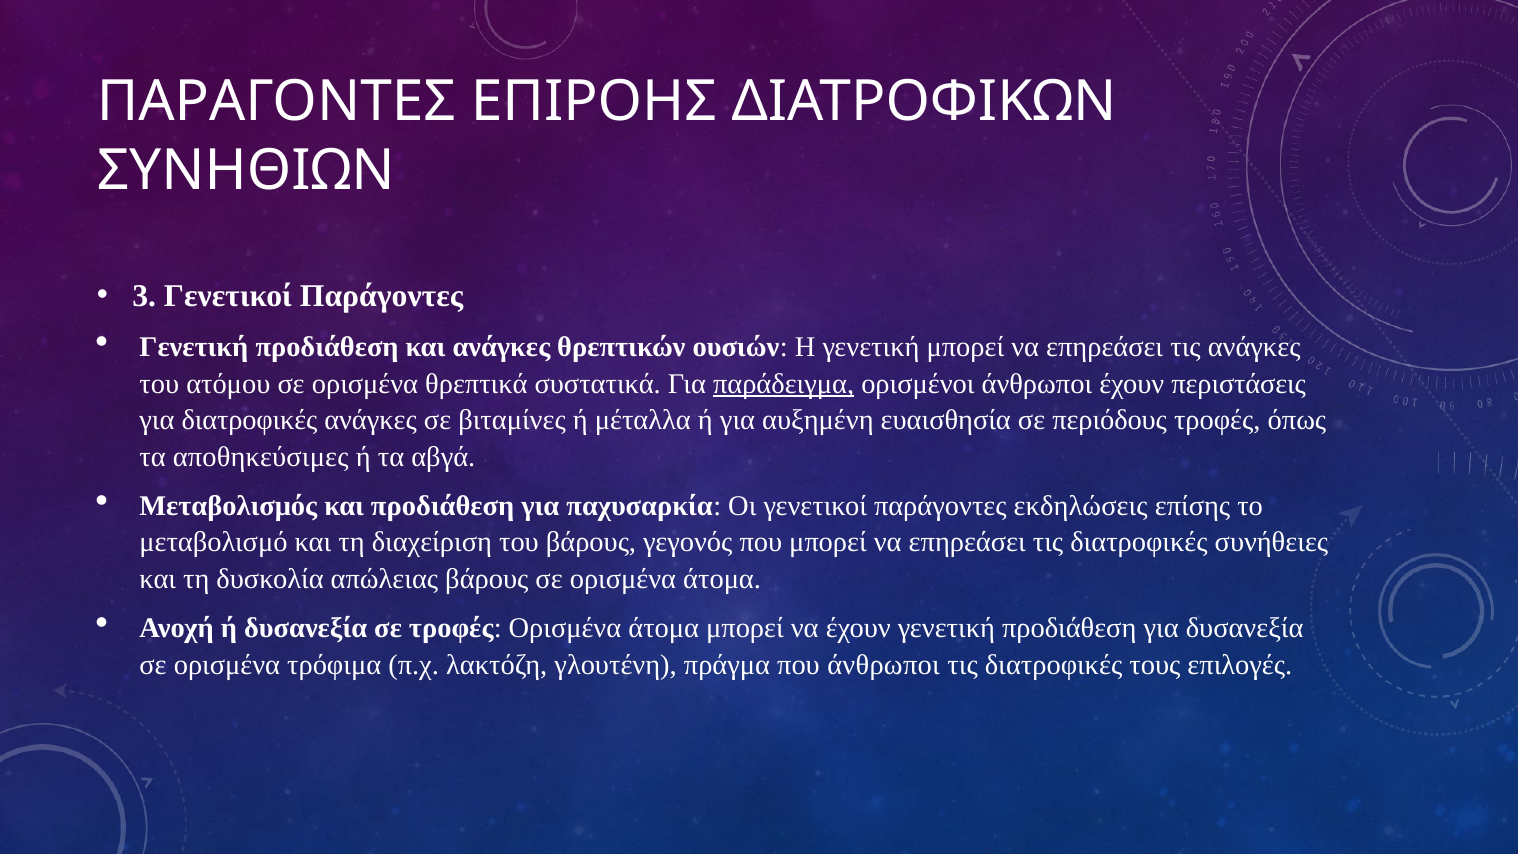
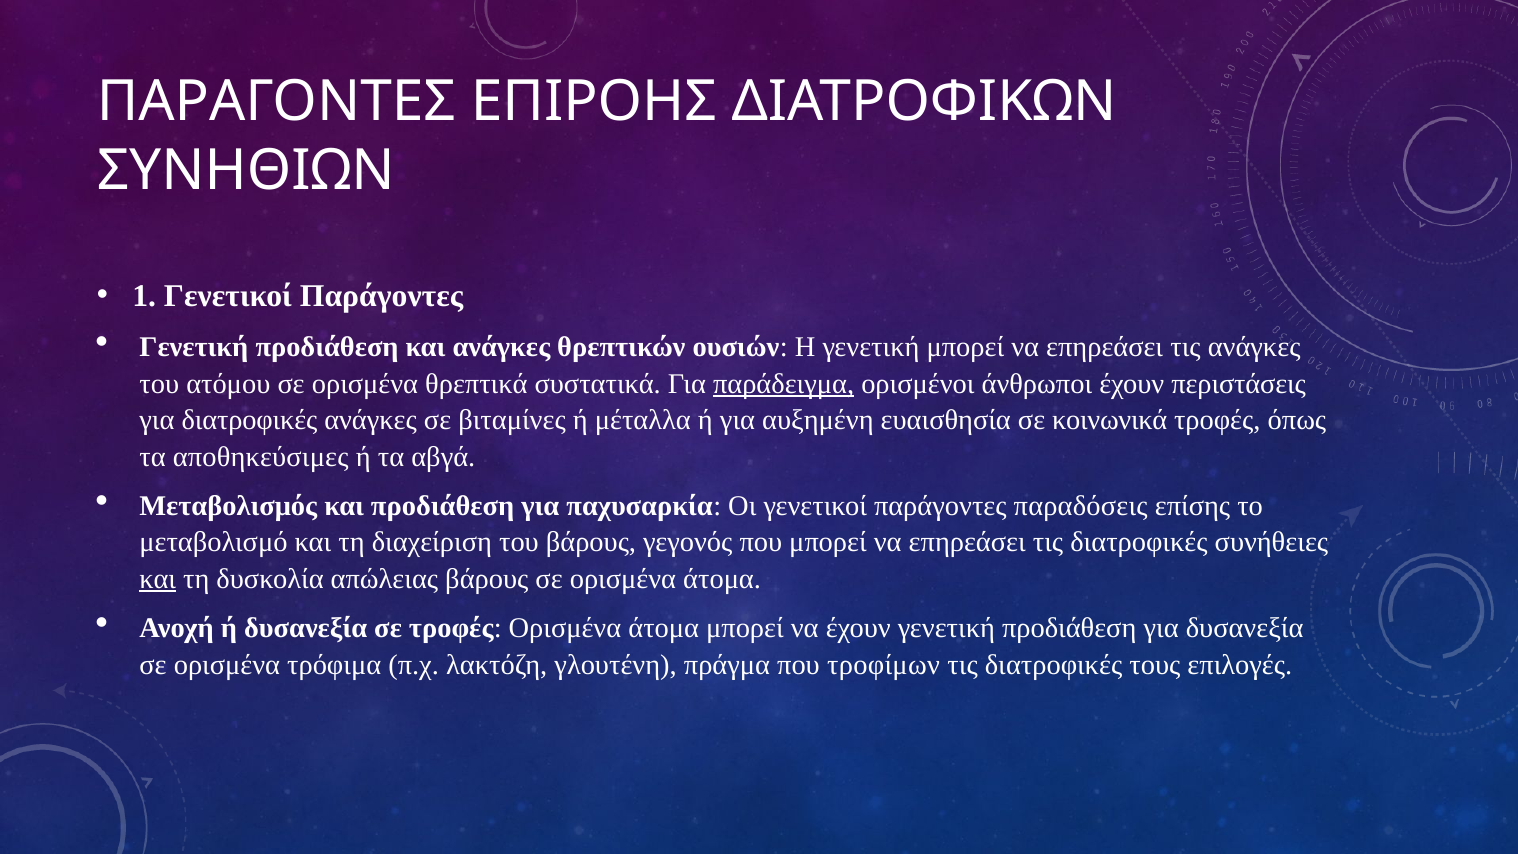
3: 3 -> 1 (144, 296)
περιόδους: περιόδους -> κοινωνικά (1110, 420)
εκδηλώσεις: εκδηλώσεις -> παραδόσεις (1081, 506)
και underline: none -> present (158, 579)
που άνθρωποι: άνθρωποι -> τροφίμων (884, 665)
